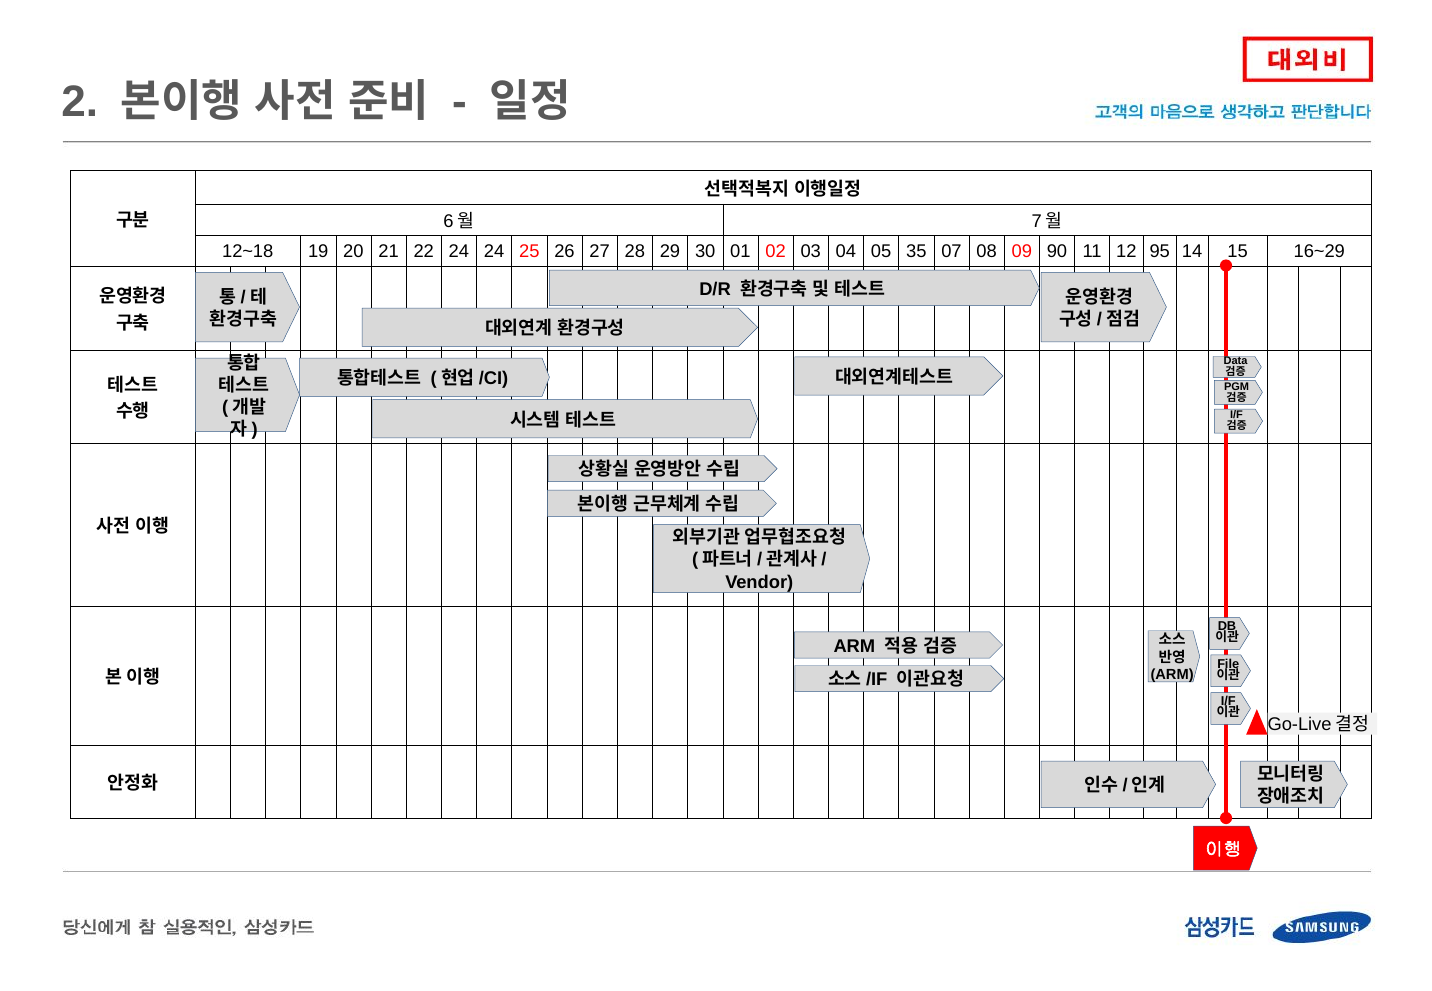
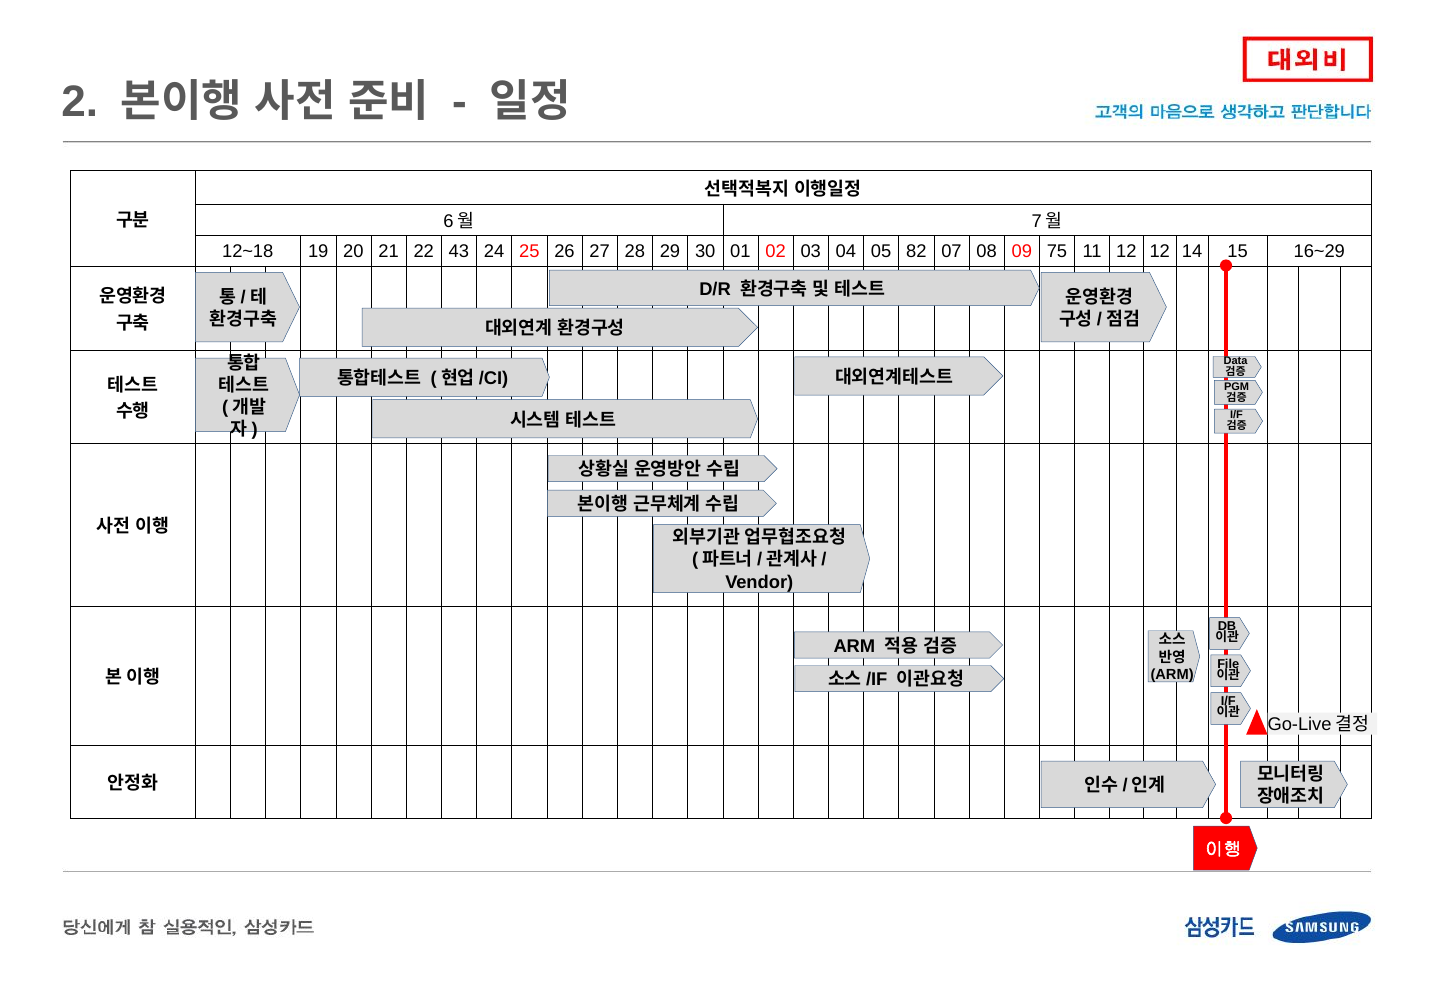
22 24: 24 -> 43 (459, 251)
35: 35 -> 82 (916, 251)
90: 90 -> 75 (1057, 251)
12 95: 95 -> 12 (1160, 251)
